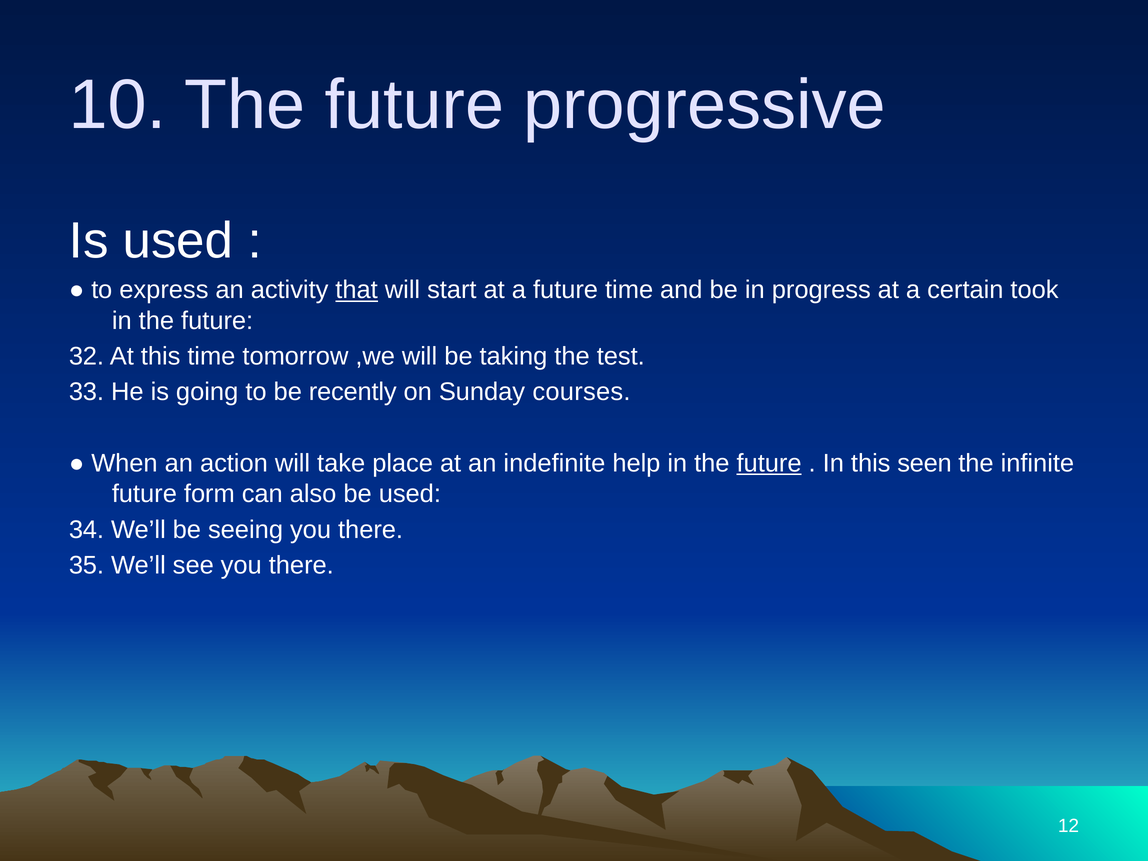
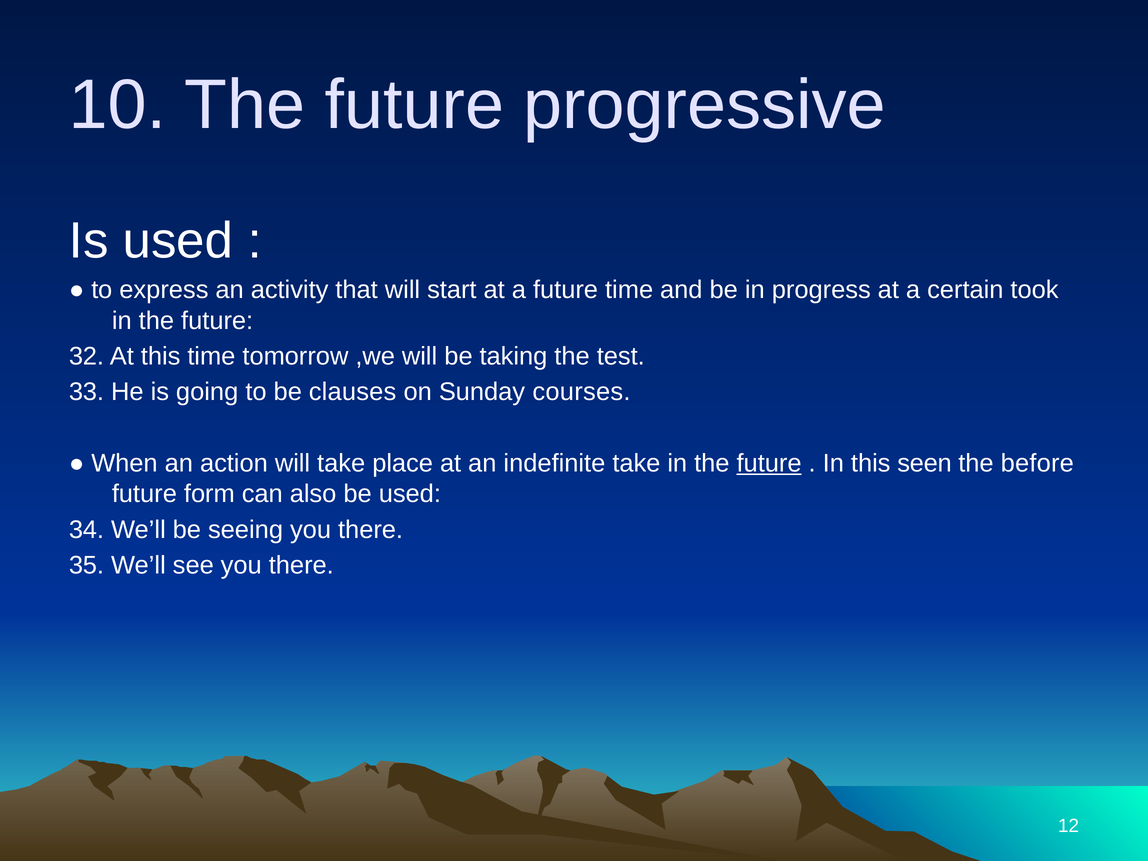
that underline: present -> none (357, 290)
recently: recently -> clauses (353, 392)
indefinite help: help -> take (636, 463)
infinite: infinite -> before (1037, 463)
